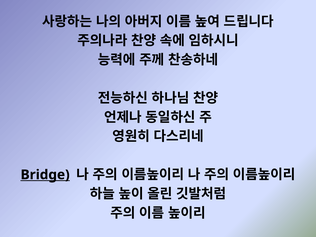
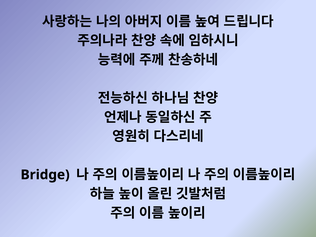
Bridge underline: present -> none (45, 175)
